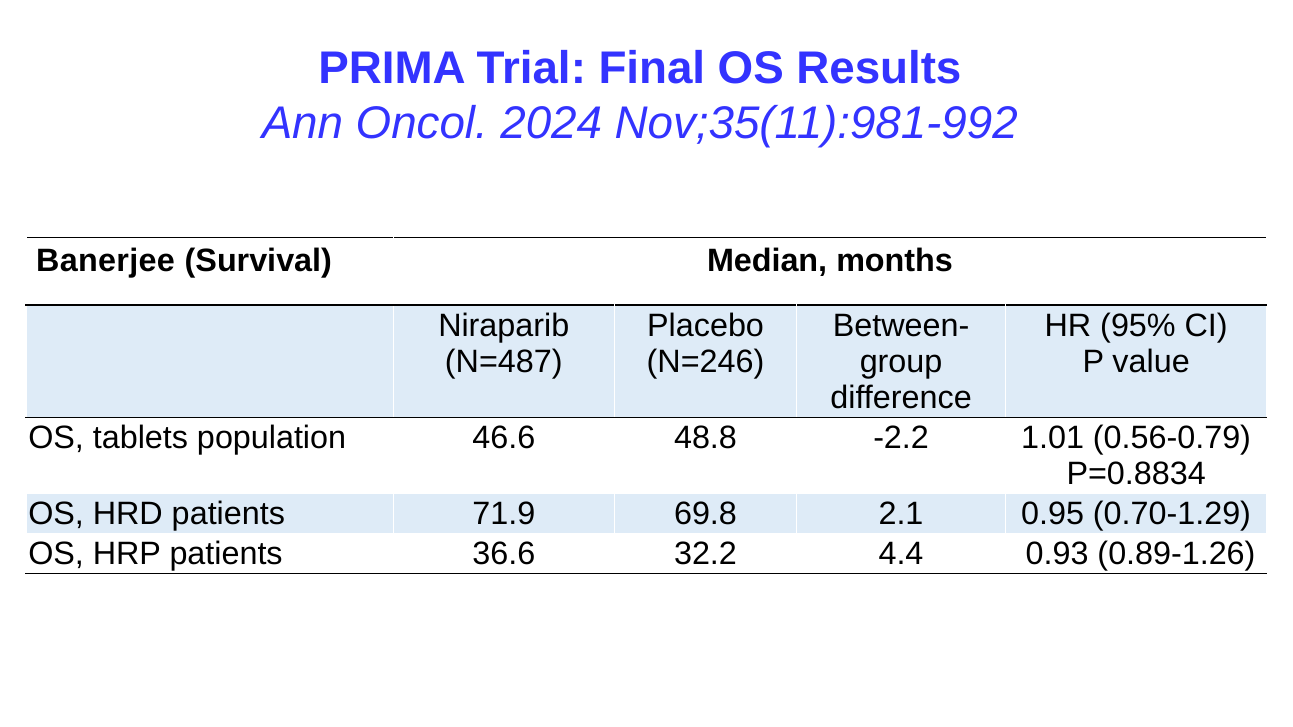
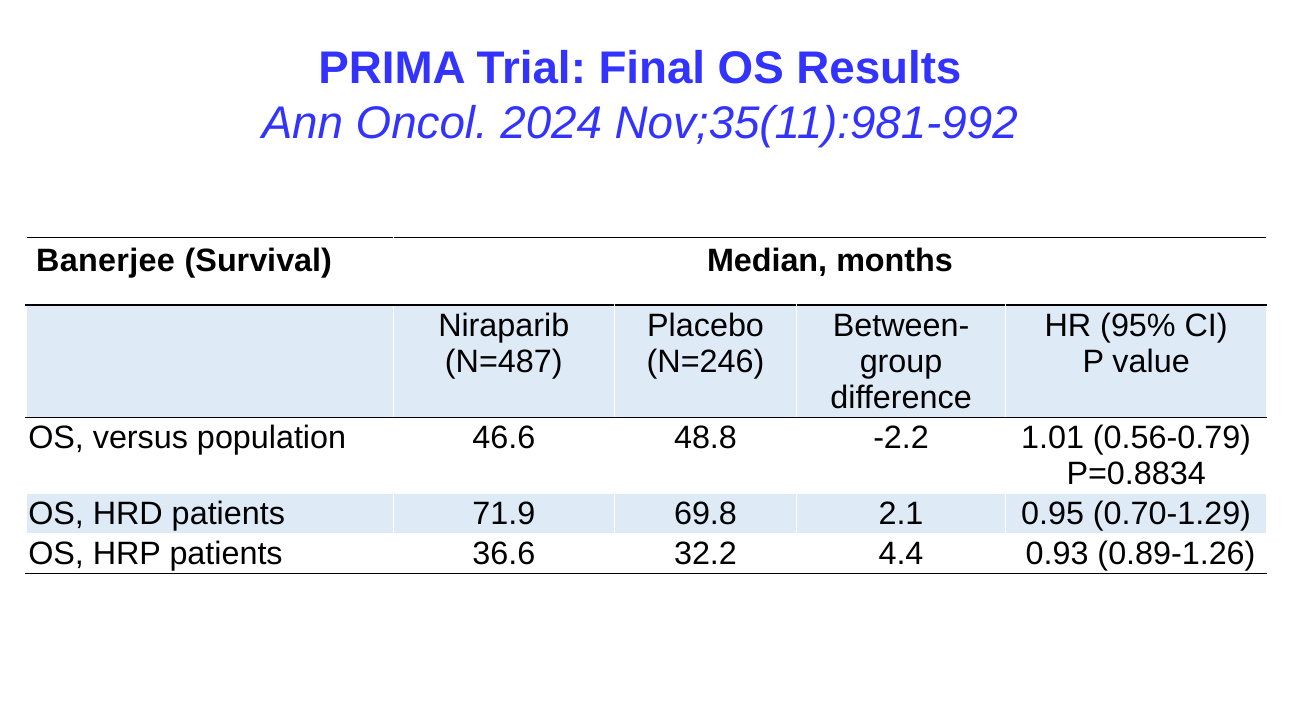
tablets: tablets -> versus (140, 438)
